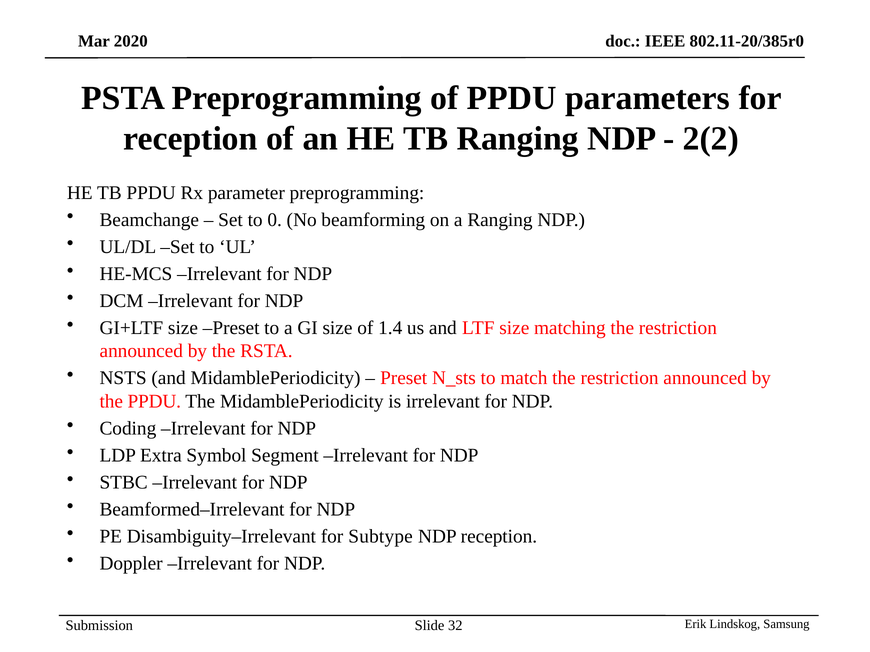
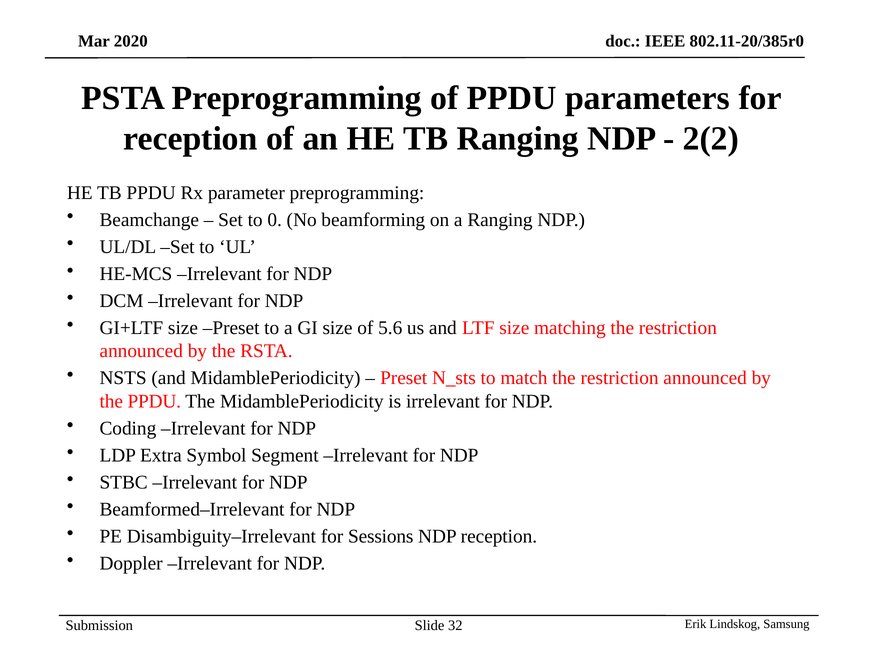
1.4: 1.4 -> 5.6 (390, 328)
Subtype: Subtype -> Sessions (381, 537)
